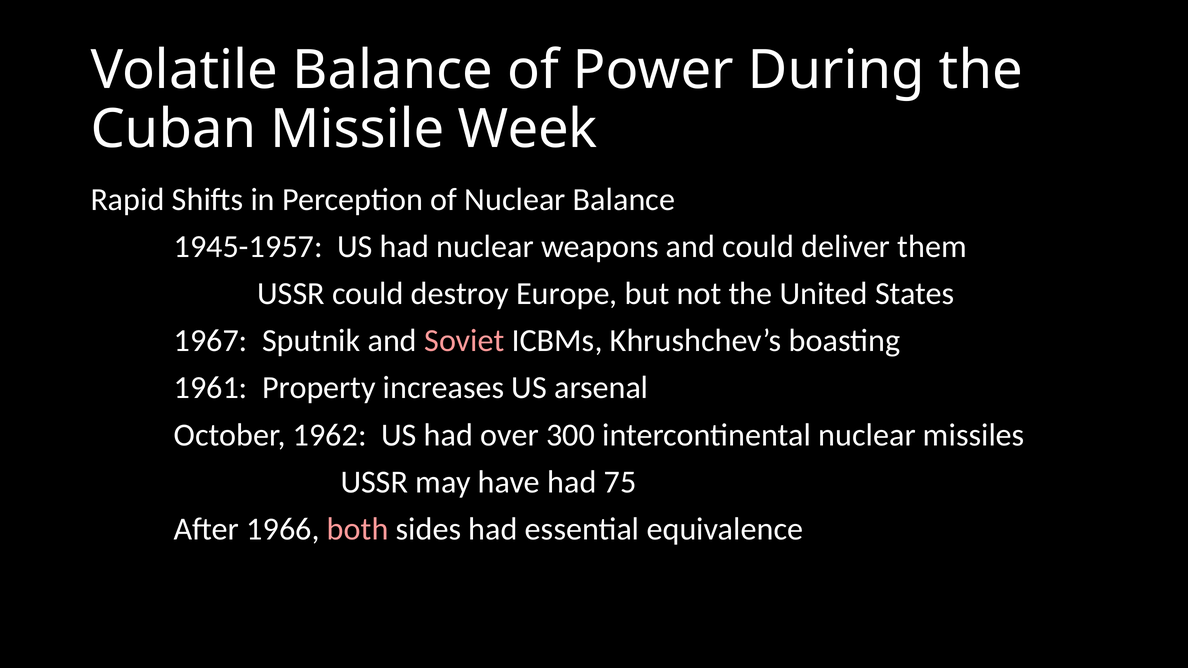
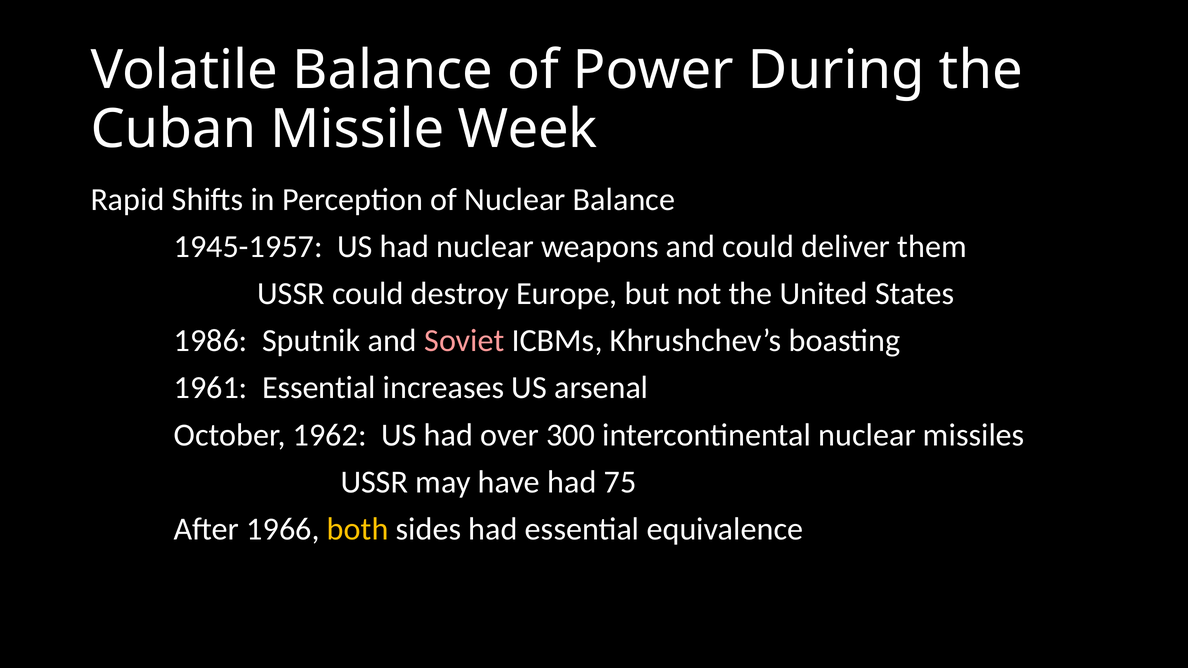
1967: 1967 -> 1986 (211, 341)
1961 Property: Property -> Essential (319, 388)
both colour: pink -> yellow (358, 529)
